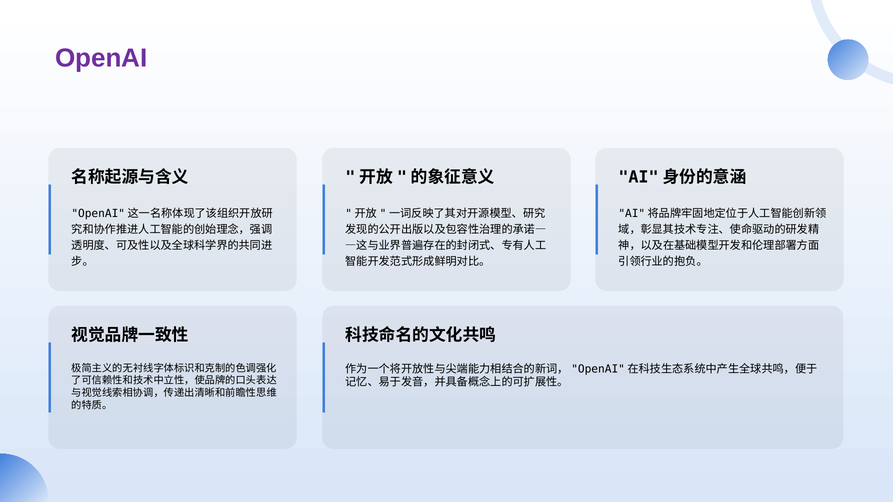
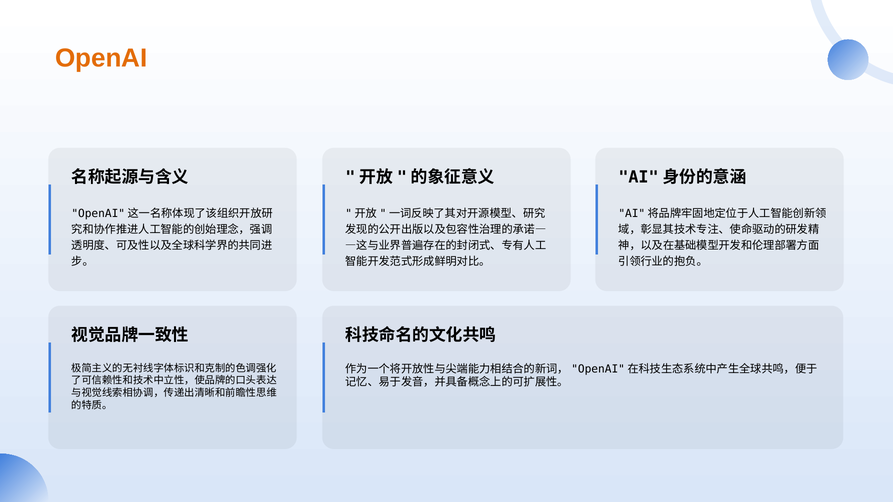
OpenAI colour: purple -> orange (101, 58)
